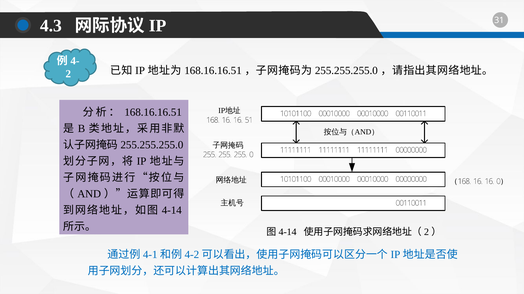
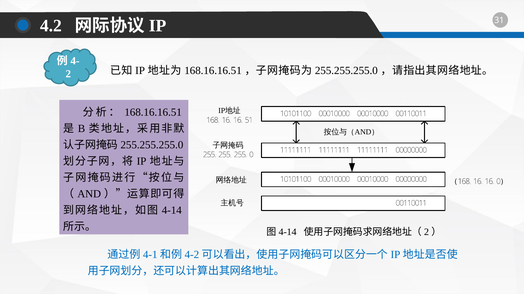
4.3: 4.3 -> 4.2 (51, 26)
